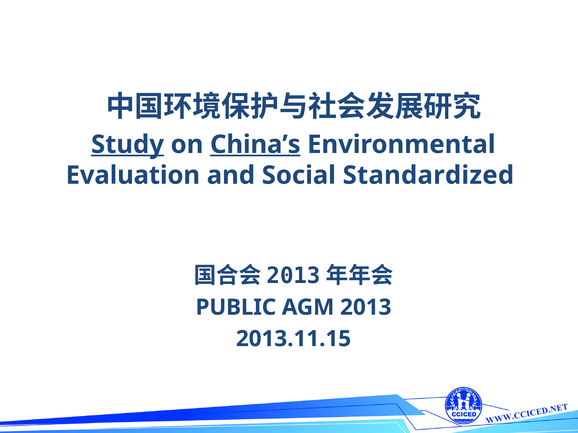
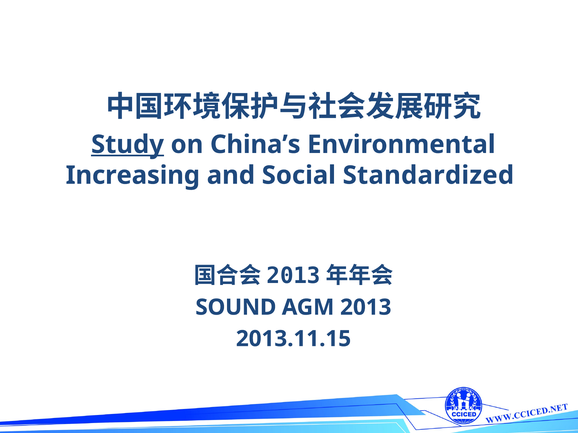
China’s underline: present -> none (255, 145)
Evaluation: Evaluation -> Increasing (133, 176)
PUBLIC: PUBLIC -> SOUND (236, 308)
